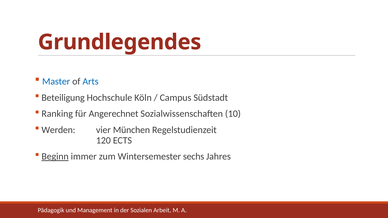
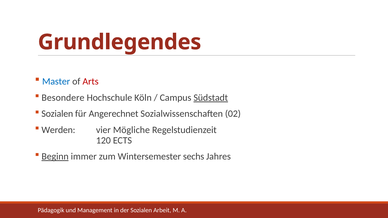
Arts colour: blue -> red (91, 81)
Beteiligung: Beteiligung -> Besondere (63, 98)
Südstadt underline: none -> present (211, 98)
Ranking: Ranking -> Sozialen (57, 114)
10: 10 -> 02 (233, 114)
München: München -> Mögliche (131, 130)
